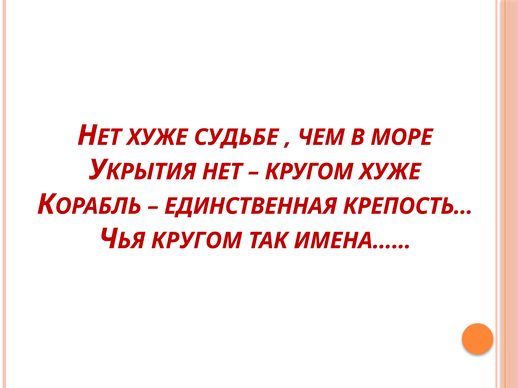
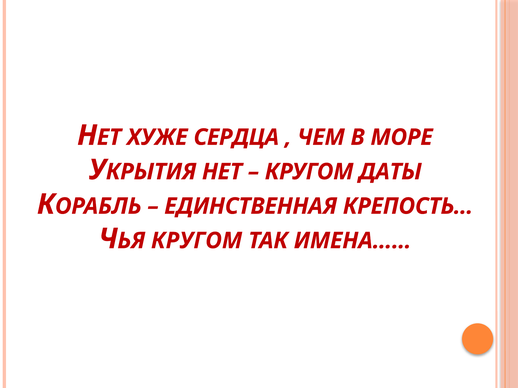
СУДЬБЕ: СУДЬБЕ -> СЕРДЦА (236, 137)
КРУГОМ ХУЖЕ: ХУЖЕ -> ДАТЫ (390, 172)
